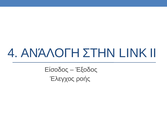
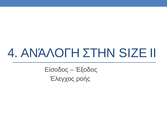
LINK: LINK -> SIZE (133, 53)
